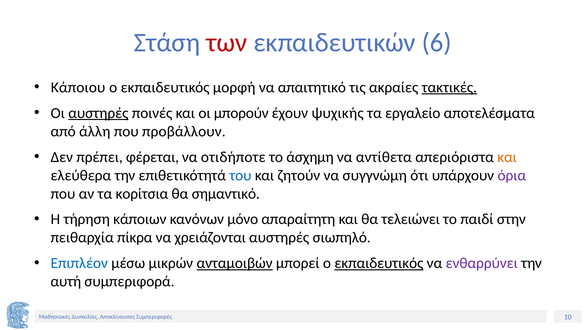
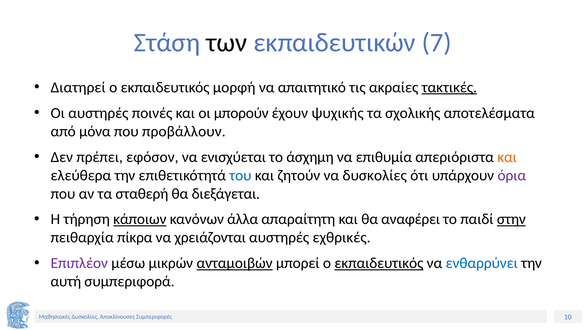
των colour: red -> black (227, 43)
6: 6 -> 7 (437, 43)
Κάποιου: Κάποιου -> Διατηρεί (78, 87)
αυστηρές underline: present -> none (98, 113)
εργαλείο: εργαλείο -> σχολικής (413, 113)
άλλη: άλλη -> μόνα (95, 131)
φέρεται: φέρεται -> εφόσον (152, 157)
οτιδήποτε: οτιδήποτε -> ενισχύεται (233, 157)
αντίθετα: αντίθετα -> επιθυμία (384, 157)
να συγγνώμη: συγγνώμη -> δυσκολίες (375, 175)
κορίτσια: κορίτσια -> σταθερή (142, 193)
σημαντικό: σημαντικό -> διεξάγεται (226, 193)
κάποιων underline: none -> present (140, 219)
μόνο: μόνο -> άλλα (243, 219)
τελειώνει: τελειώνει -> αναφέρει (411, 219)
στην underline: none -> present (511, 219)
σιωπηλό: σιωπηλό -> εχθρικές (342, 237)
Επιπλέον colour: blue -> purple (79, 263)
ενθαρρύνει colour: purple -> blue (482, 263)
